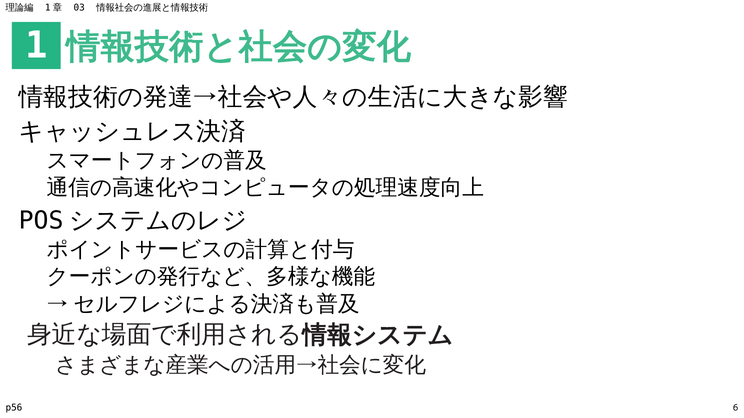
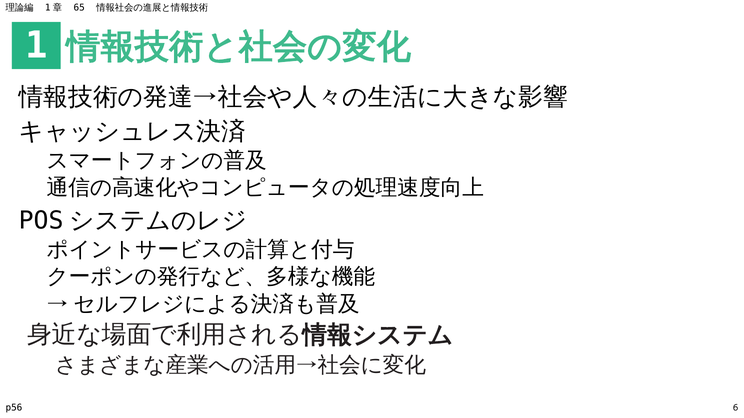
03: 03 -> 65 (79, 8)
